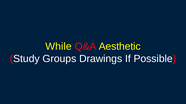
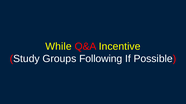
Aesthetic: Aesthetic -> Incentive (120, 47)
Drawings: Drawings -> Following (101, 59)
